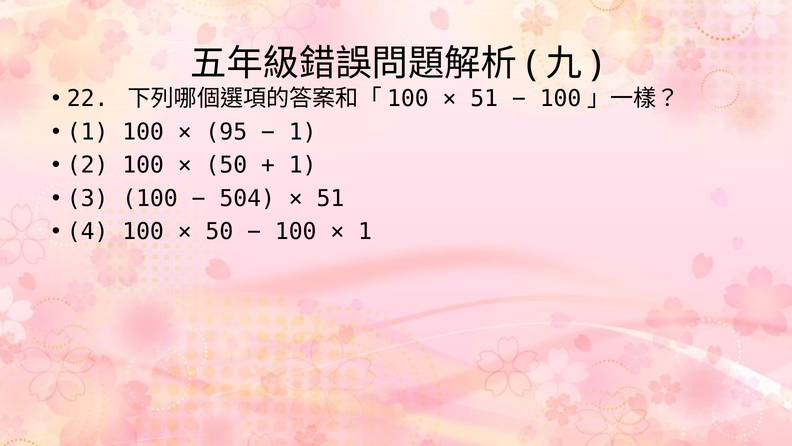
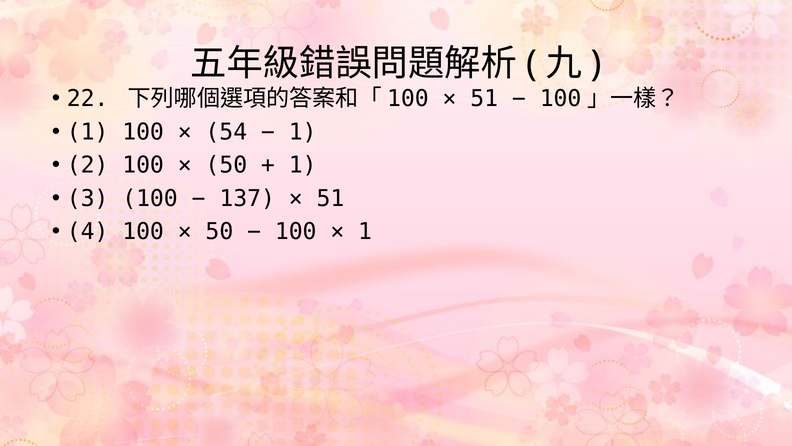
95: 95 -> 54 (226, 132)
504: 504 -> 137 (247, 198)
